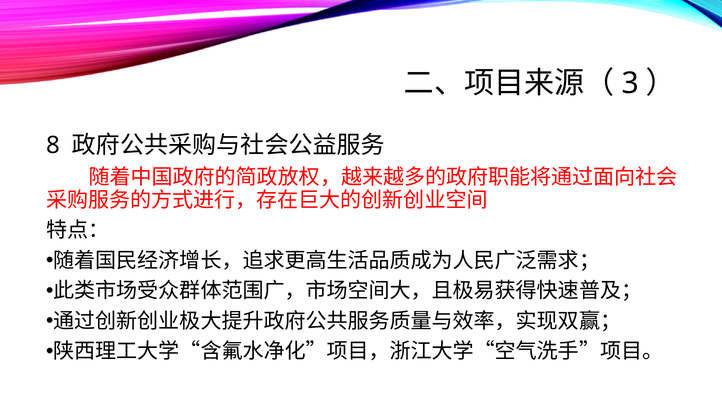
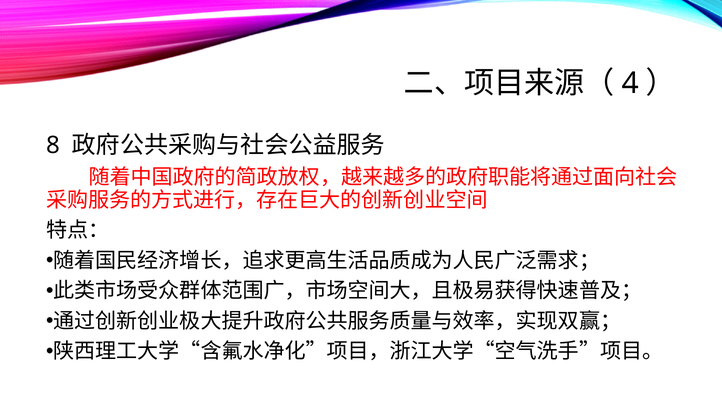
3: 3 -> 4 (630, 83)
